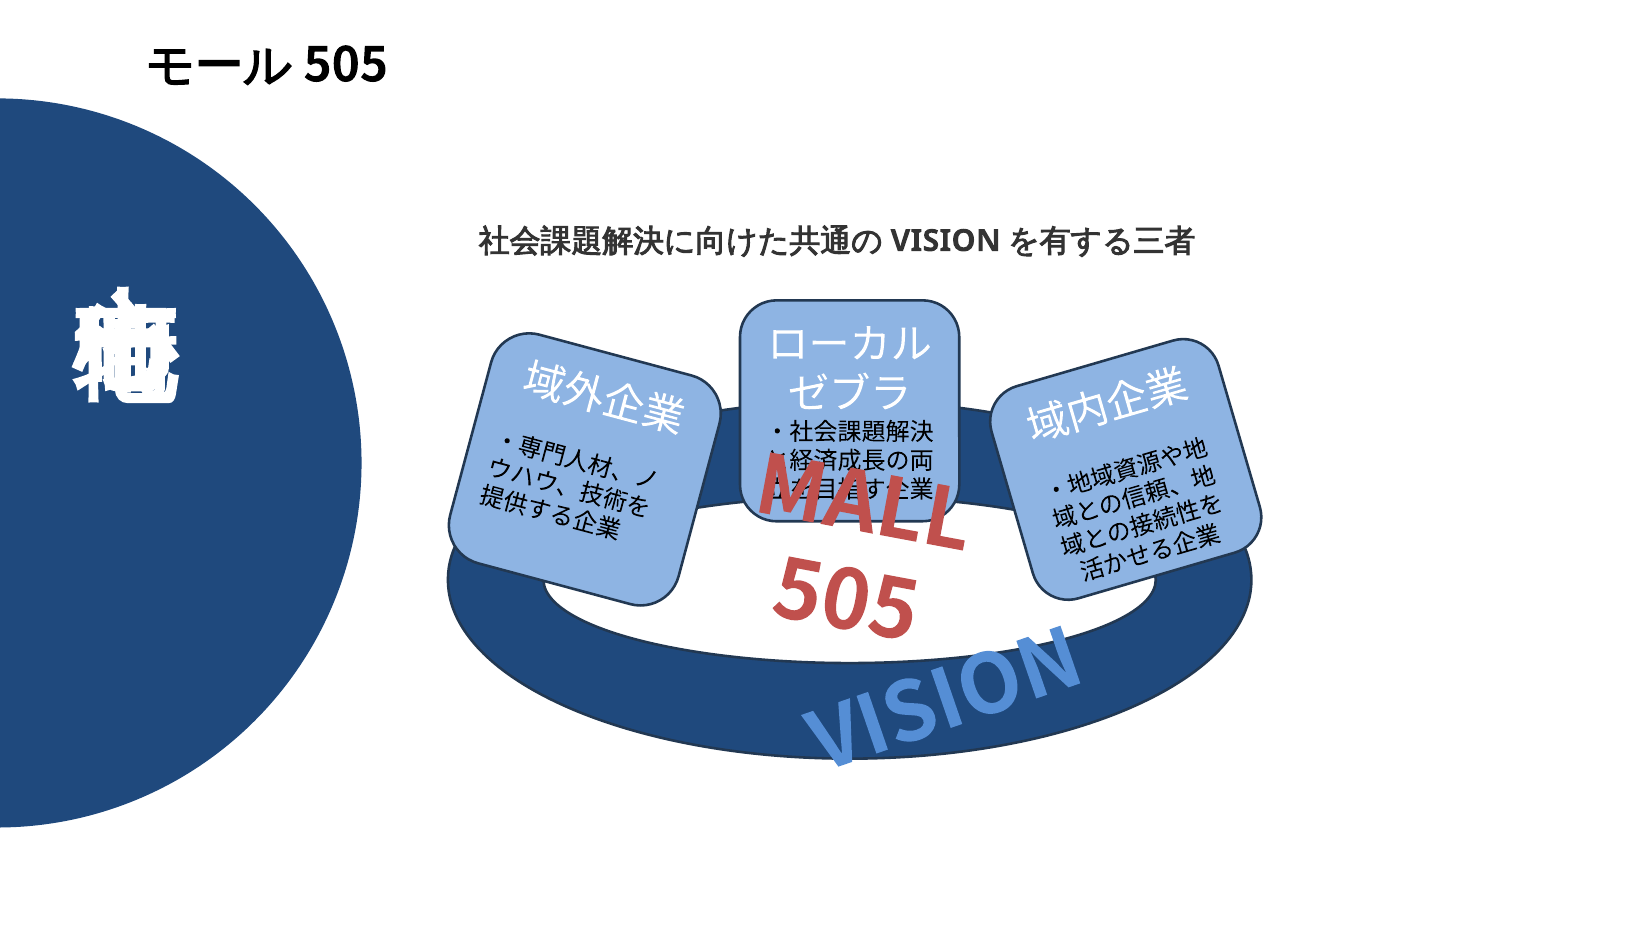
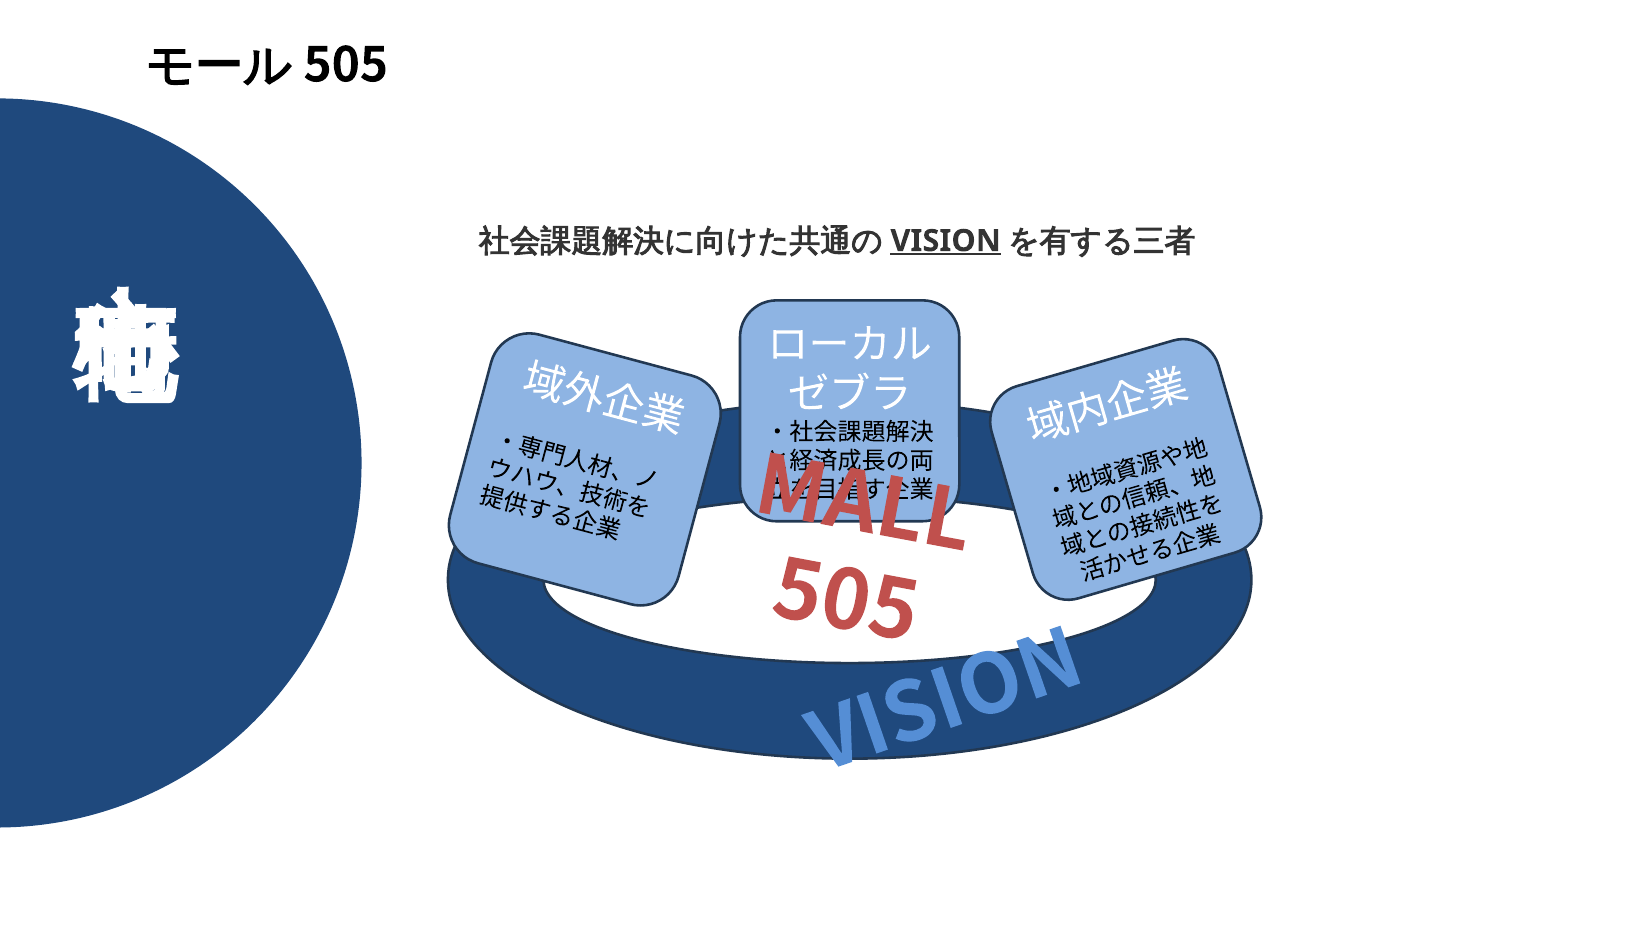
VISION underline: none -> present (946, 241)
